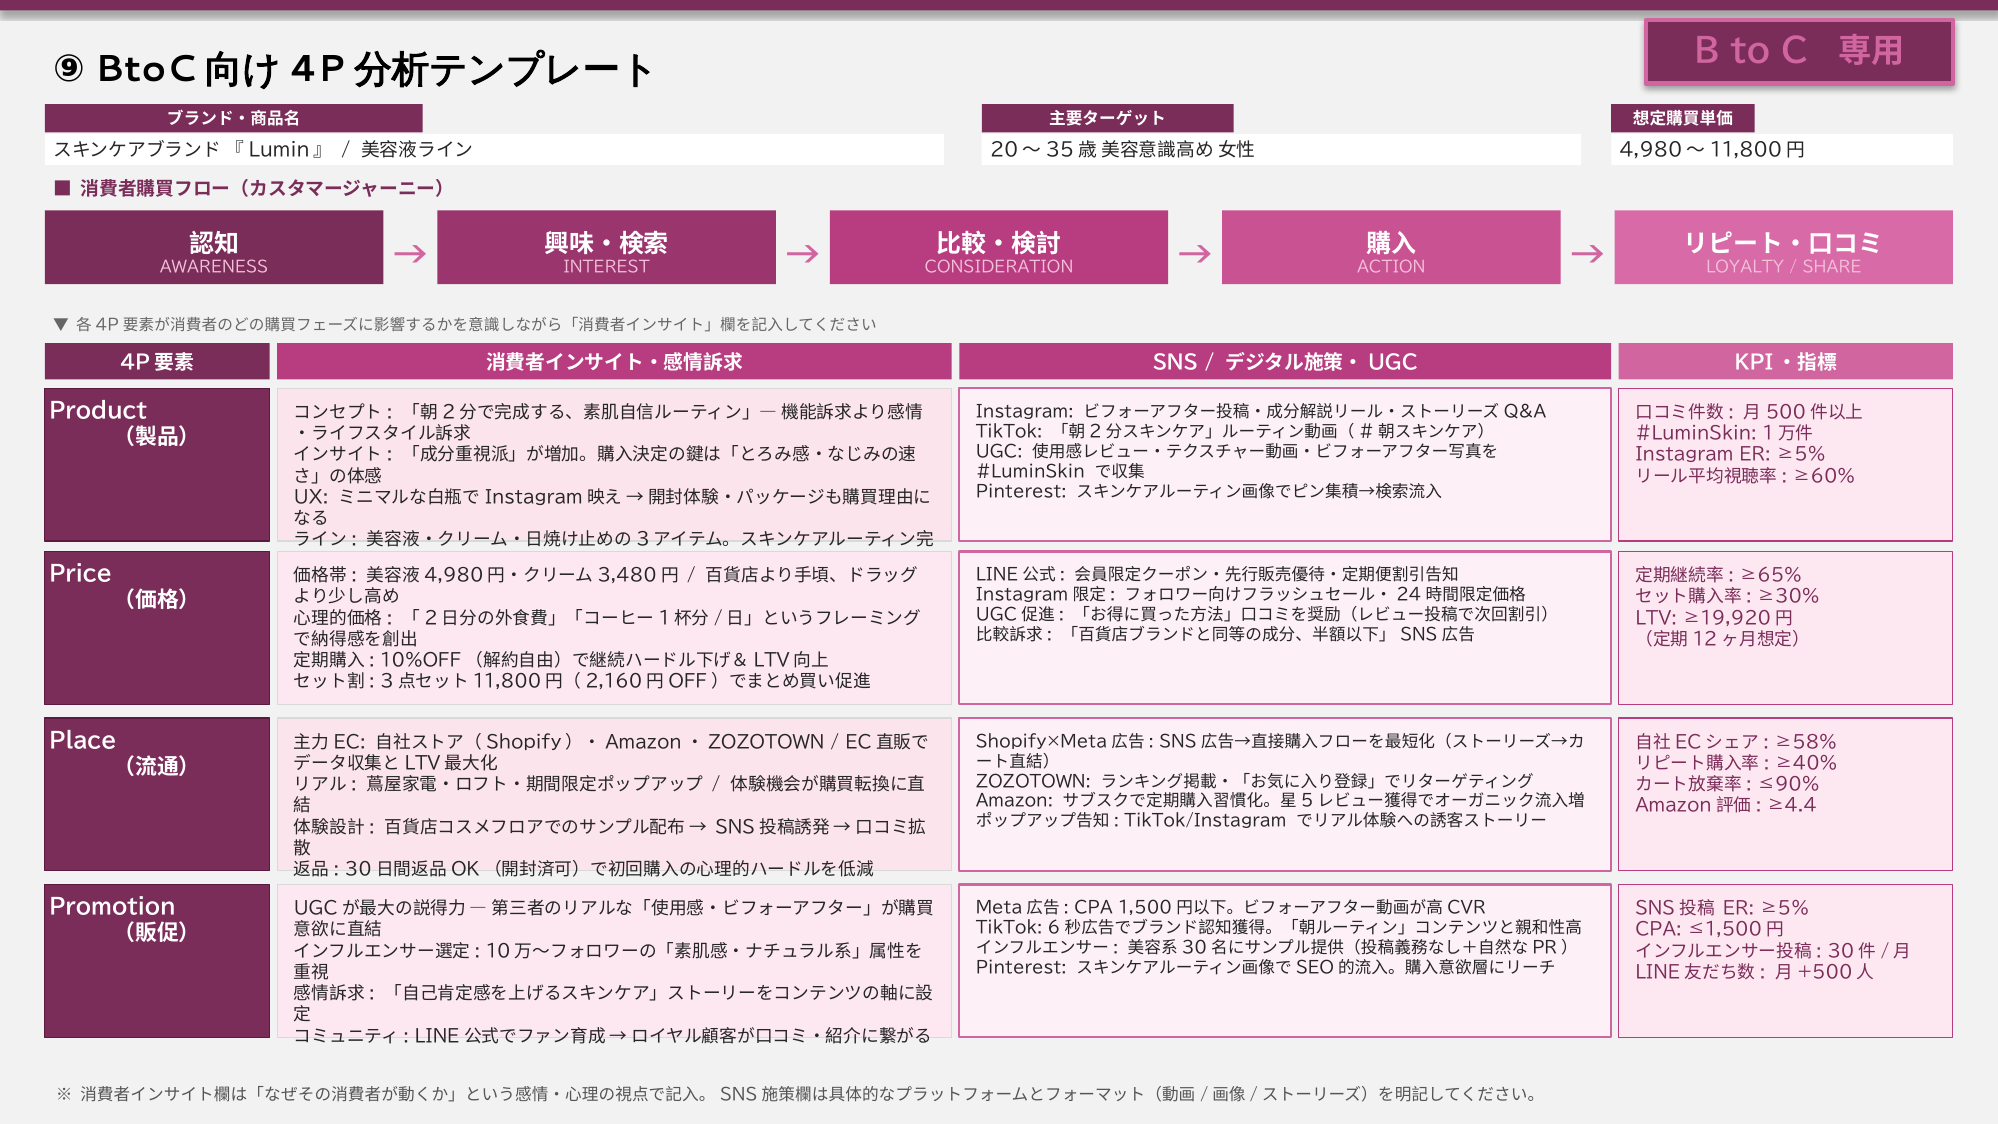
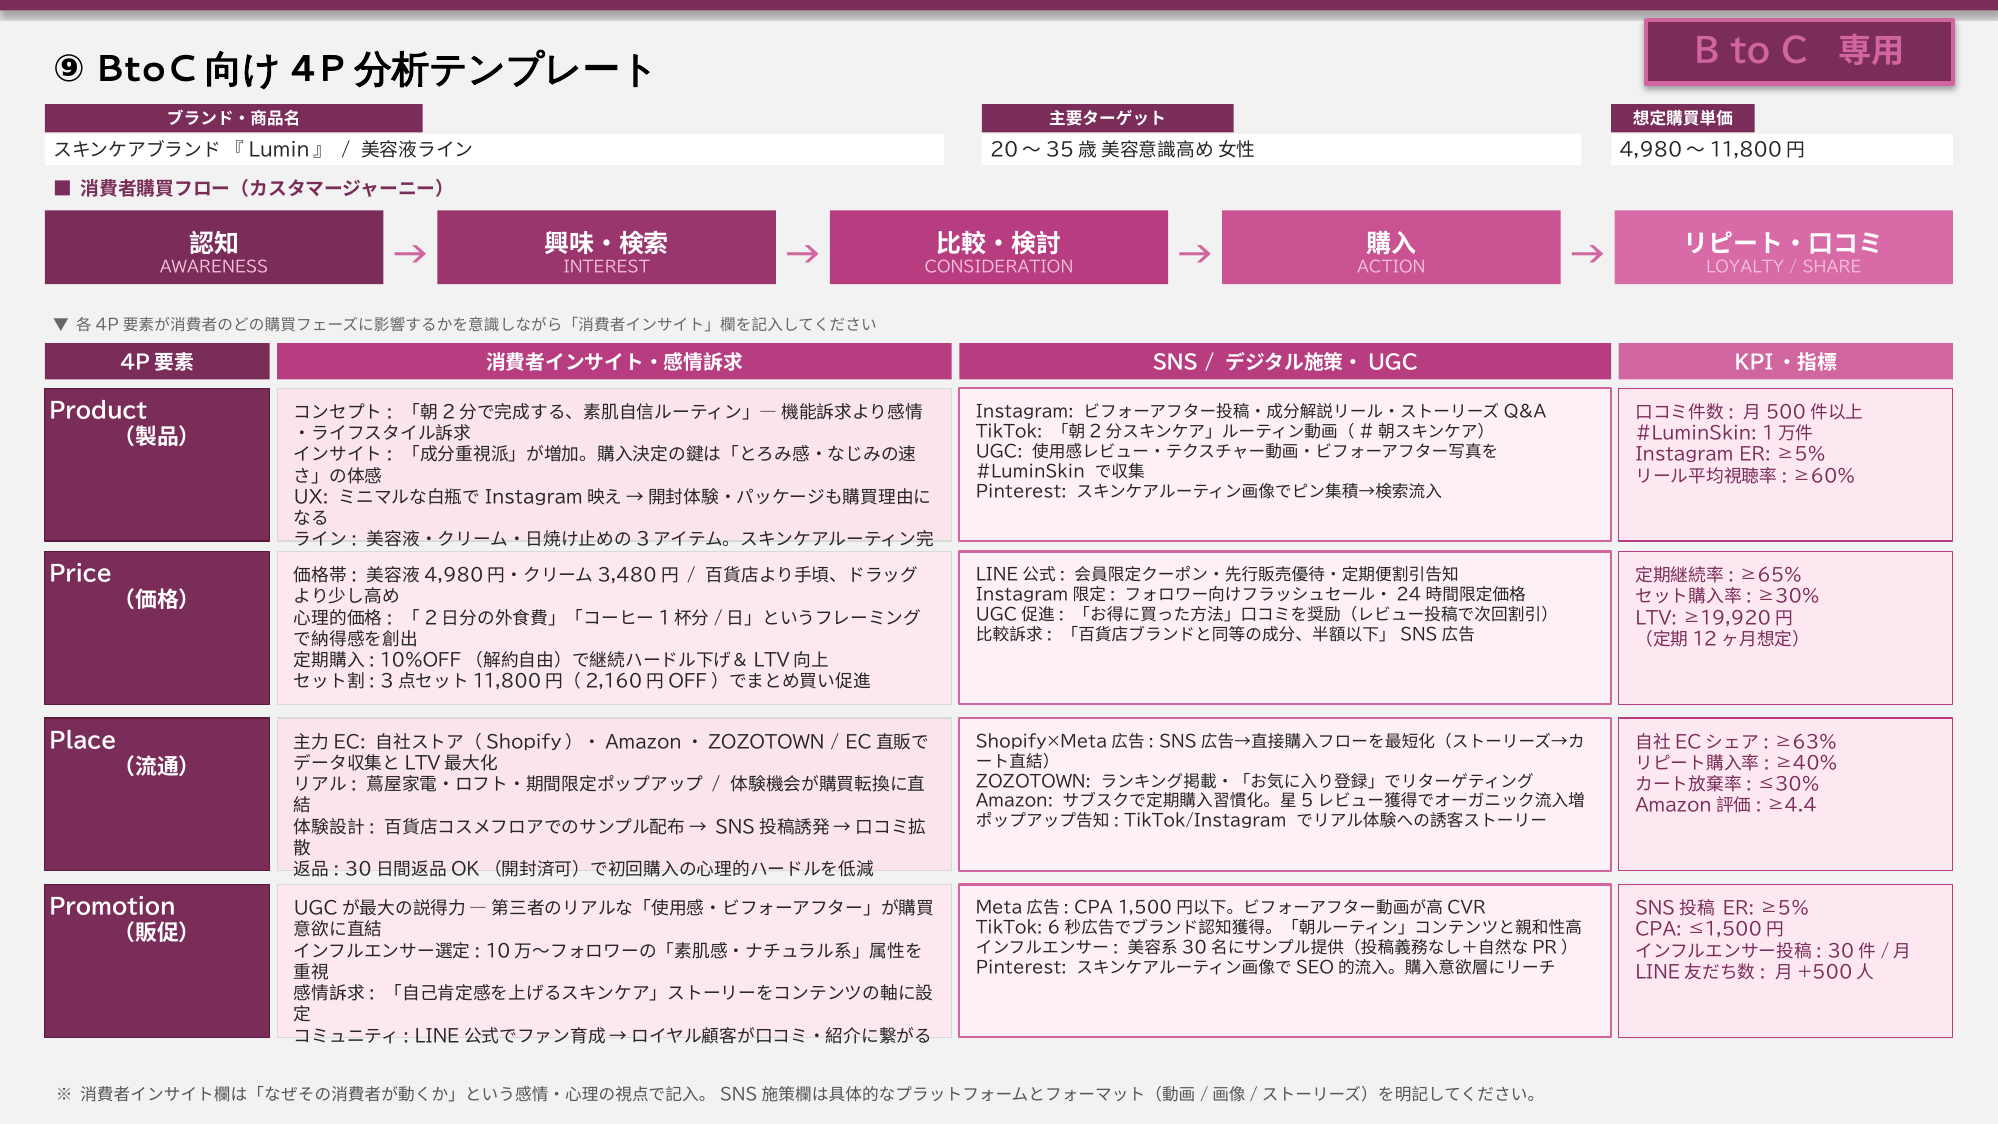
≥58%: ≥58% -> ≥63% (1806, 742)
≤90%: ≤90% -> ≤30% (1788, 785)
